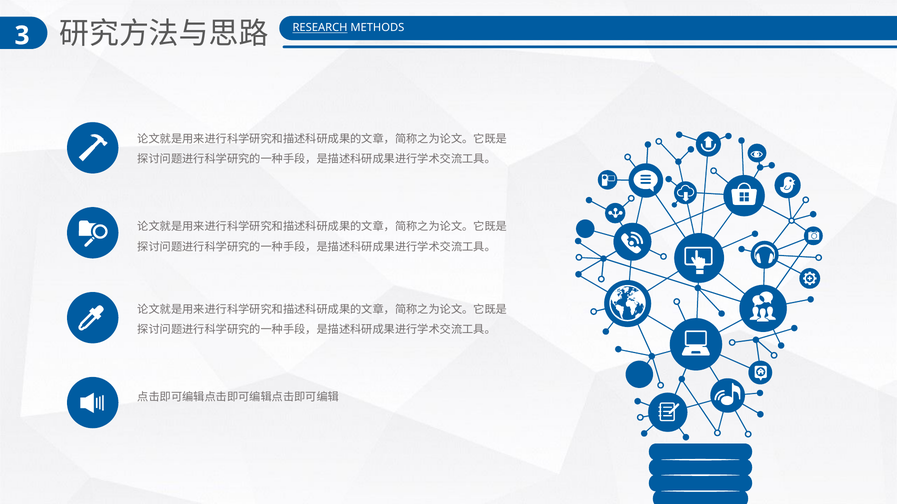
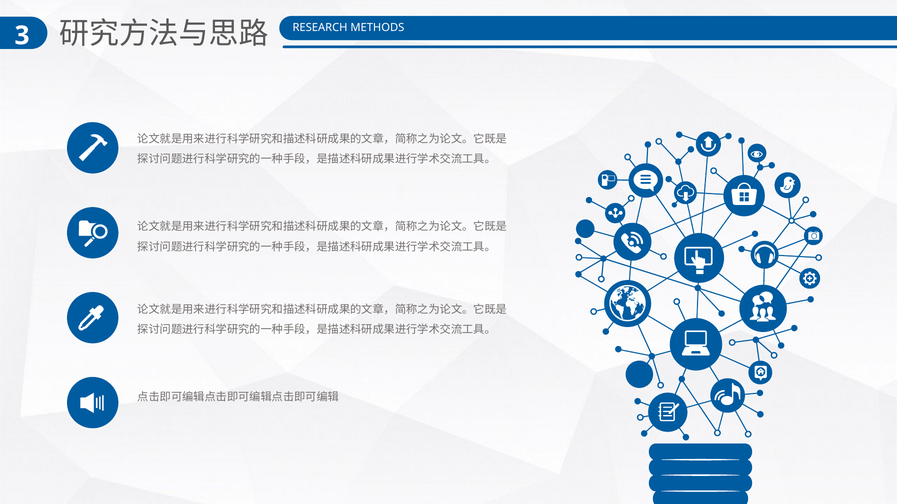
RESEARCH underline: present -> none (320, 28)
